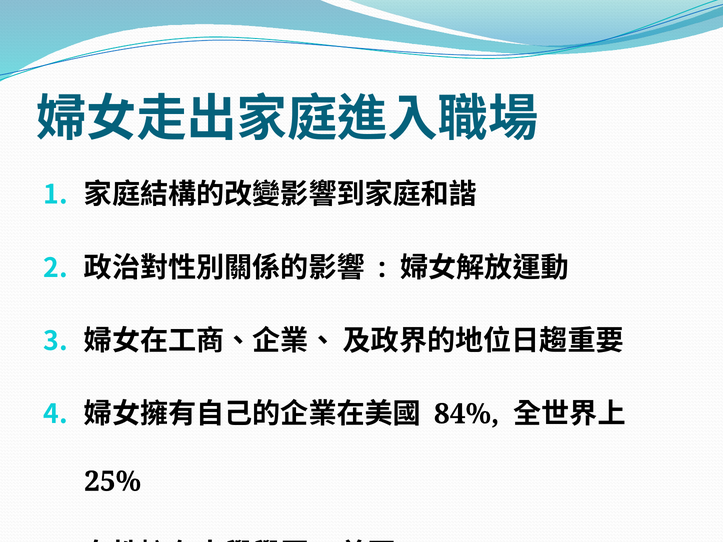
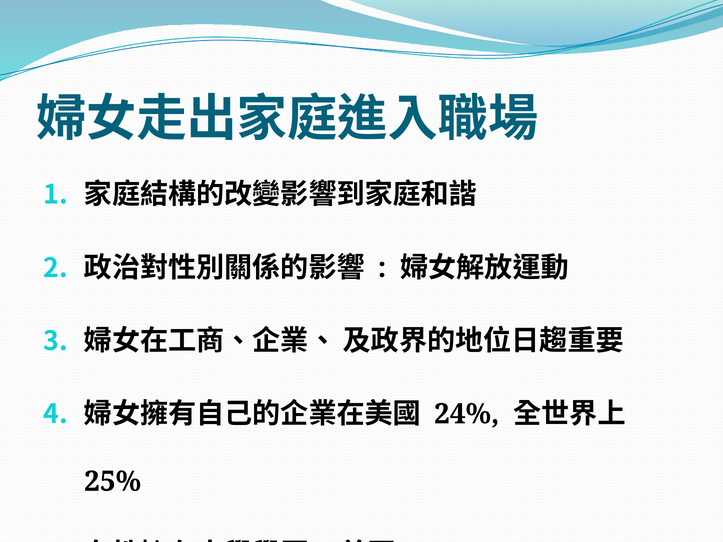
84%: 84% -> 24% (467, 414)
